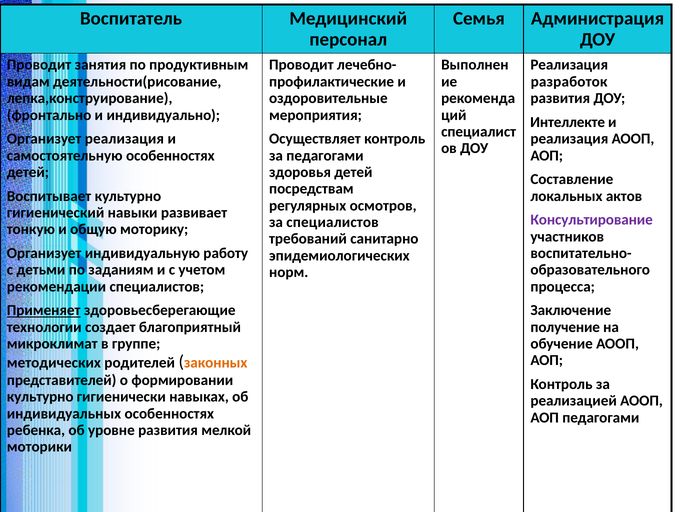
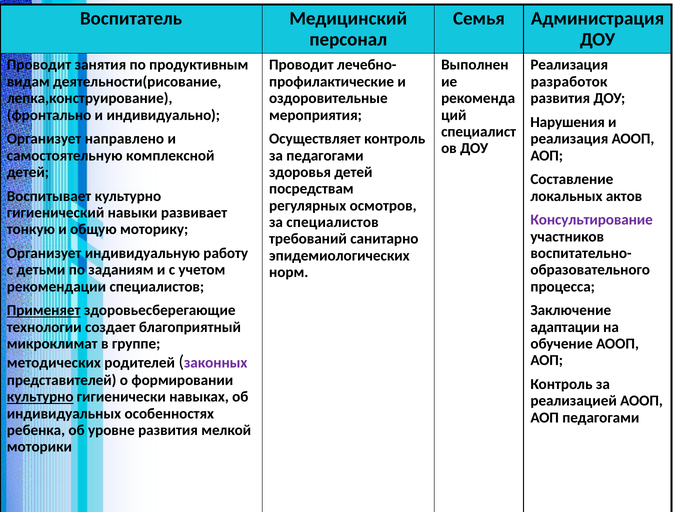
Интеллекте: Интеллекте -> Нарушения (568, 122)
Организует реализация: реализация -> направлено (124, 139)
самостоятельную особенностях: особенностях -> комплексной (170, 156)
получение: получение -> адаптации (565, 327)
законных colour: orange -> purple (216, 363)
культурно underline: none -> present (40, 397)
